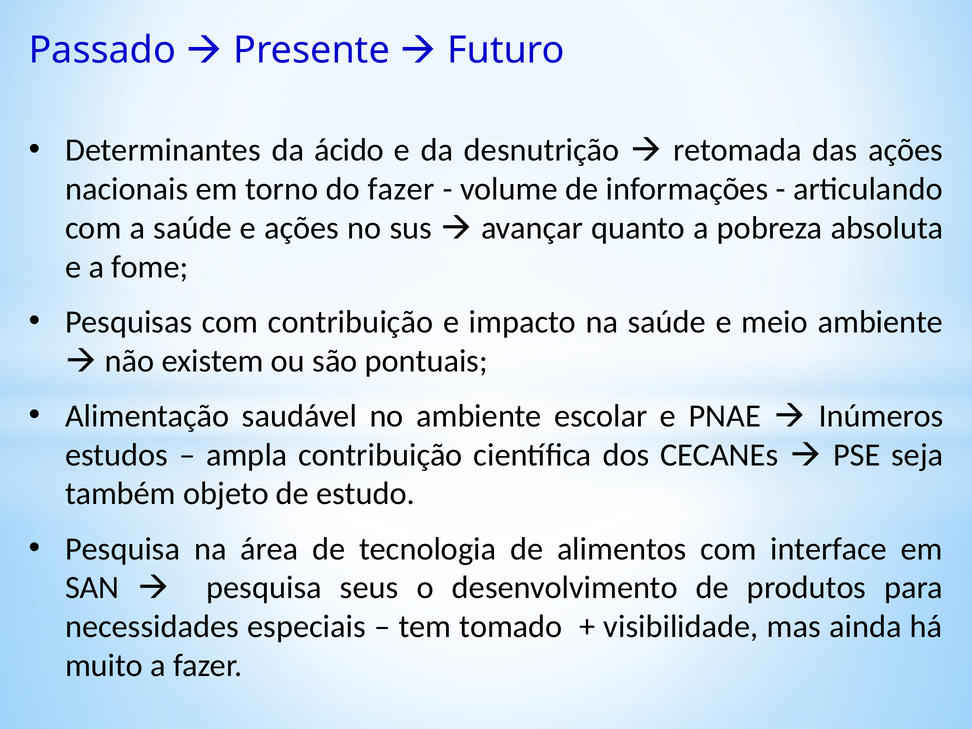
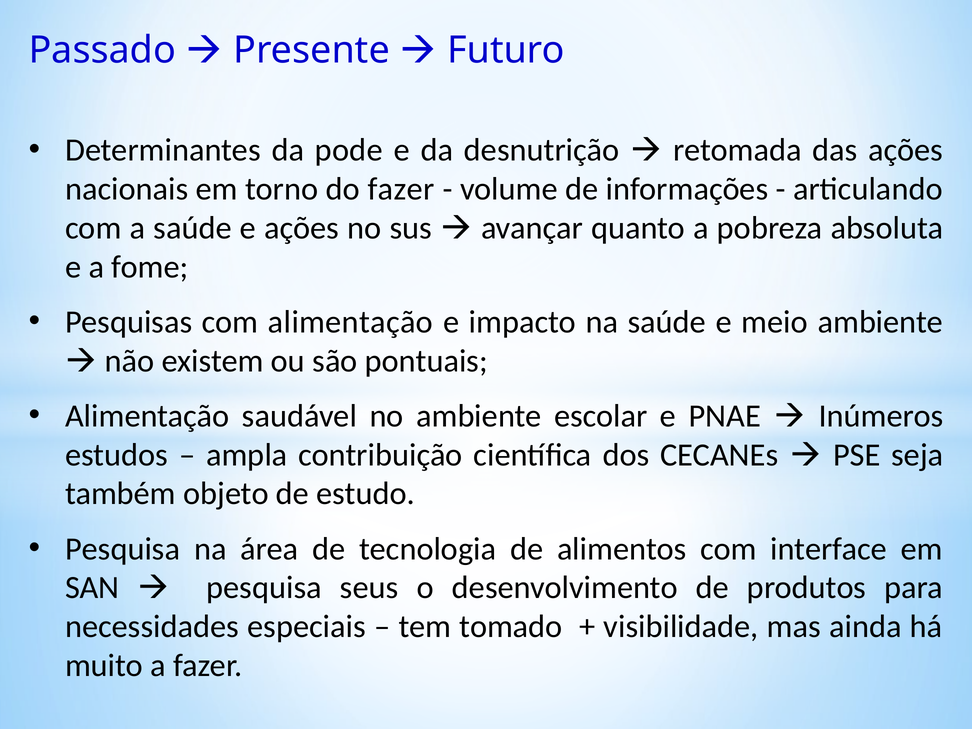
ácido: ácido -> pode (349, 150)
com contribuição: contribuição -> alimentação (350, 322)
